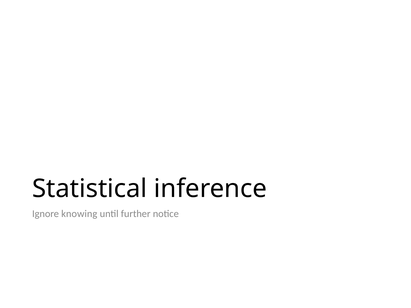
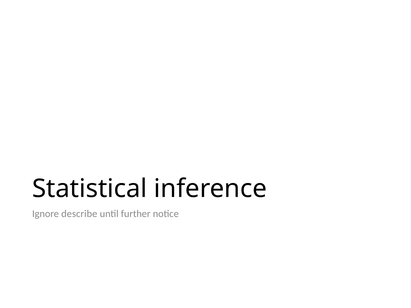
knowing: knowing -> describe (79, 214)
